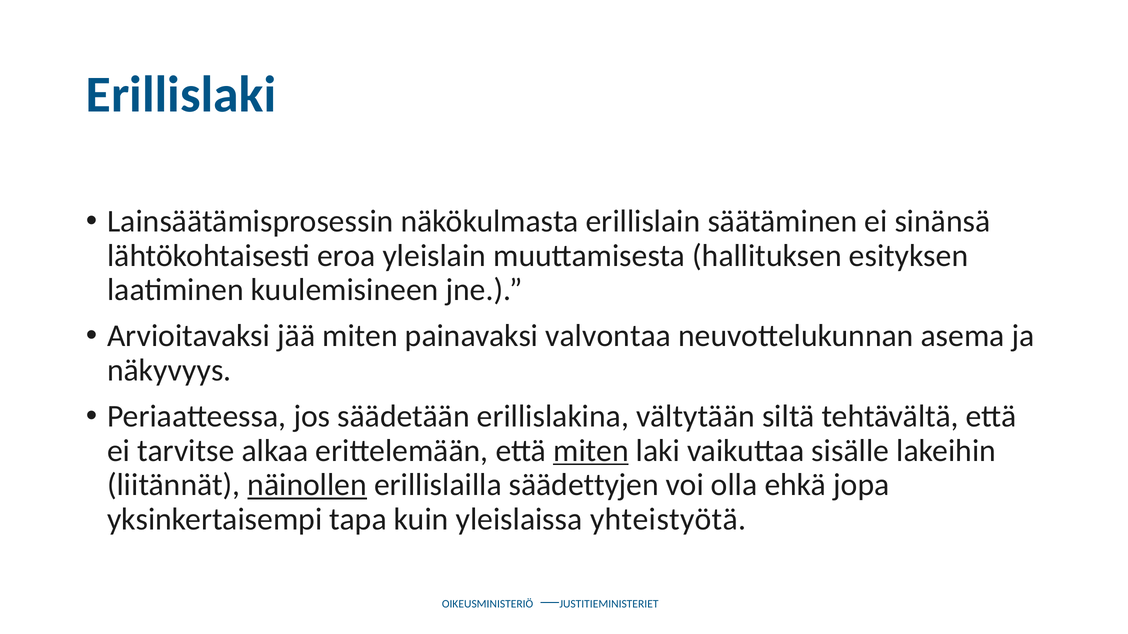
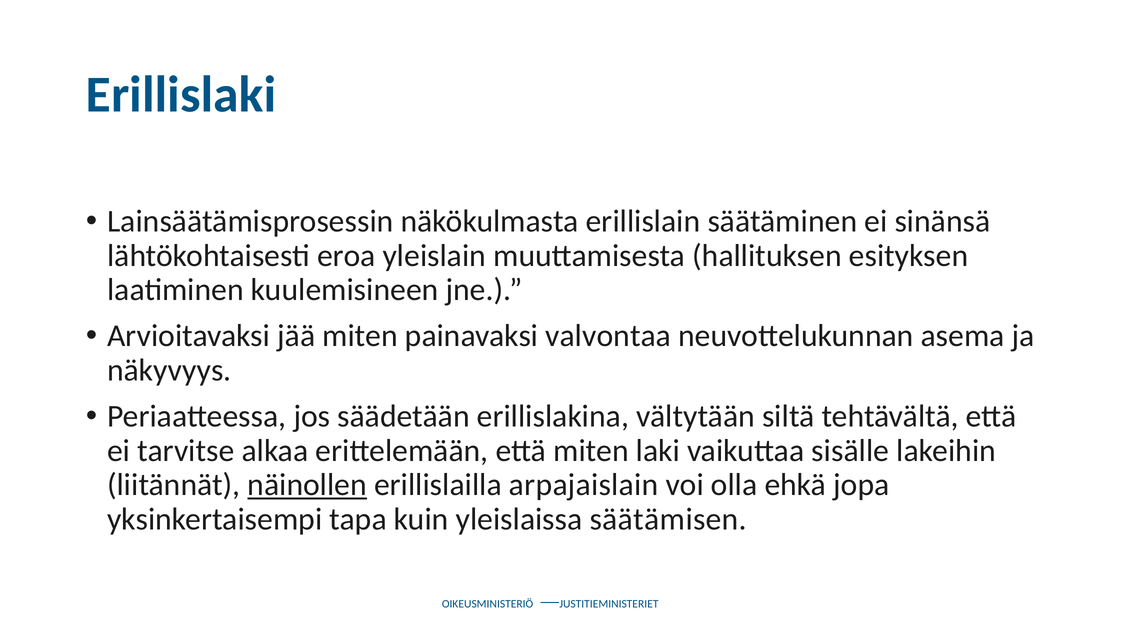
miten underline: present -> none (591, 451)
säädettyjen: säädettyjen -> arpajaislain (584, 485)
yhteistyötä: yhteistyötä -> säätämisen (668, 520)
